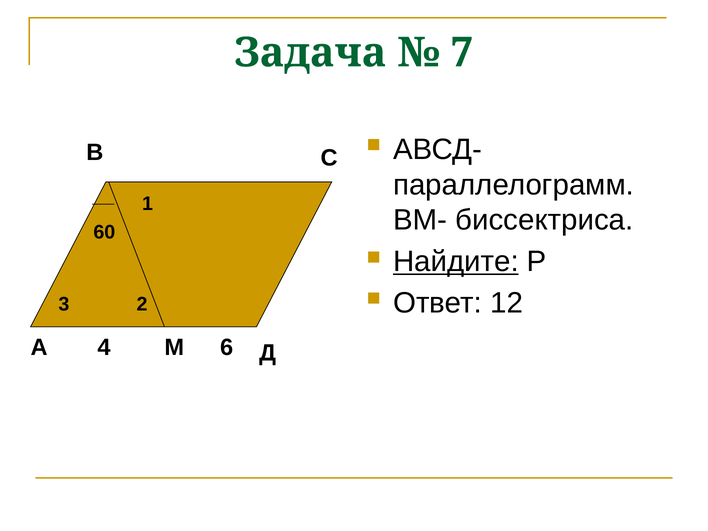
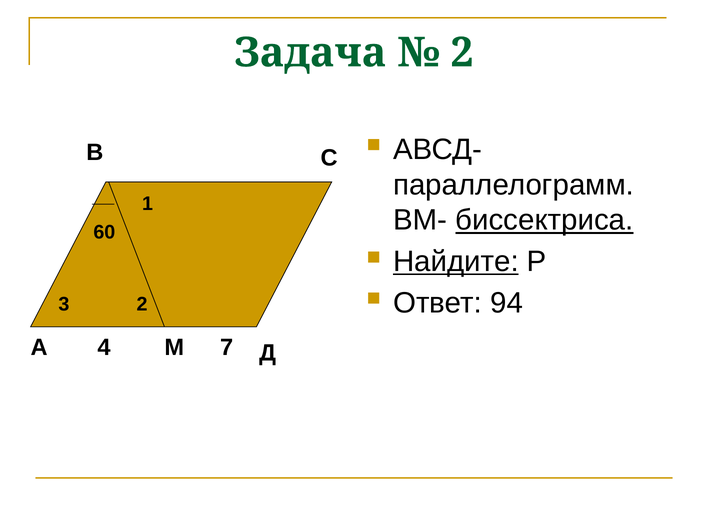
7: 7 -> 2 (462, 53)
биссектриса underline: none -> present (544, 220)
12: 12 -> 94 (507, 303)
6: 6 -> 7 (227, 348)
